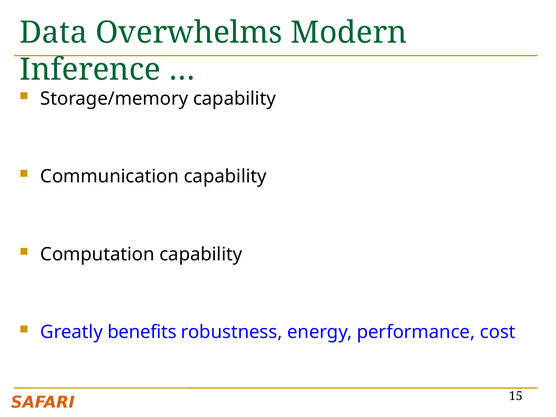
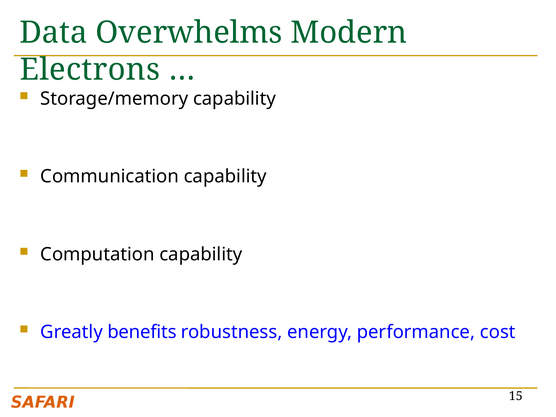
Inference: Inference -> Electrons (90, 70)
